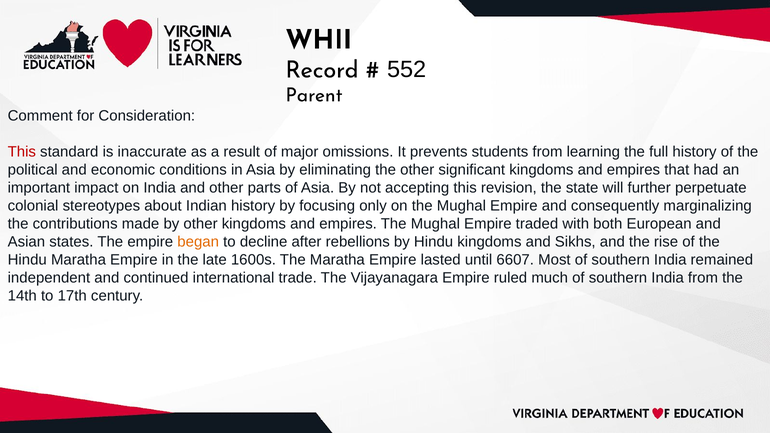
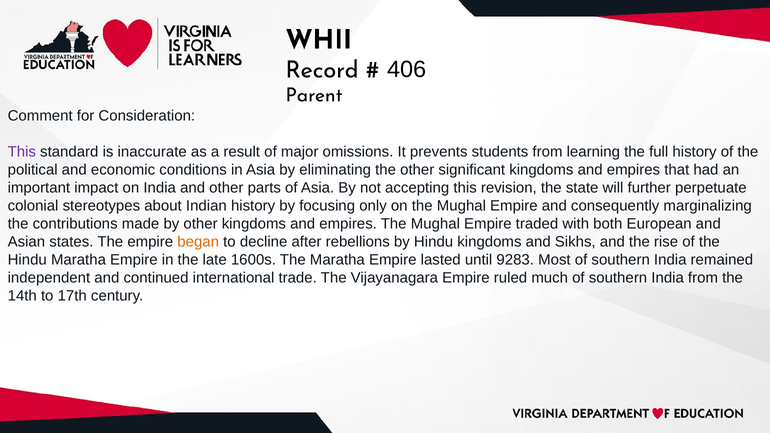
552: 552 -> 406 (407, 70)
This colour: red -> purple (22, 152)
6607: 6607 -> 9283 (515, 260)
